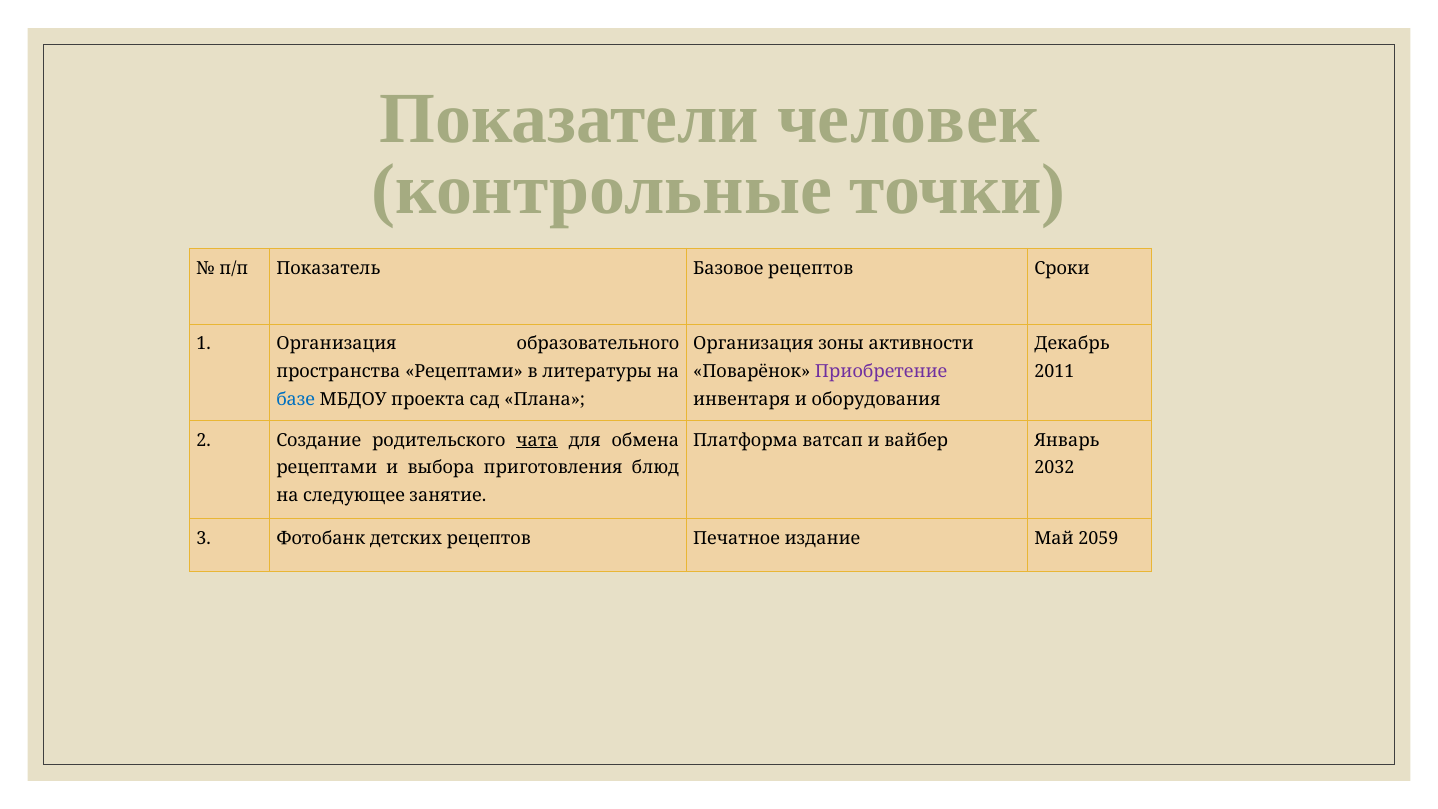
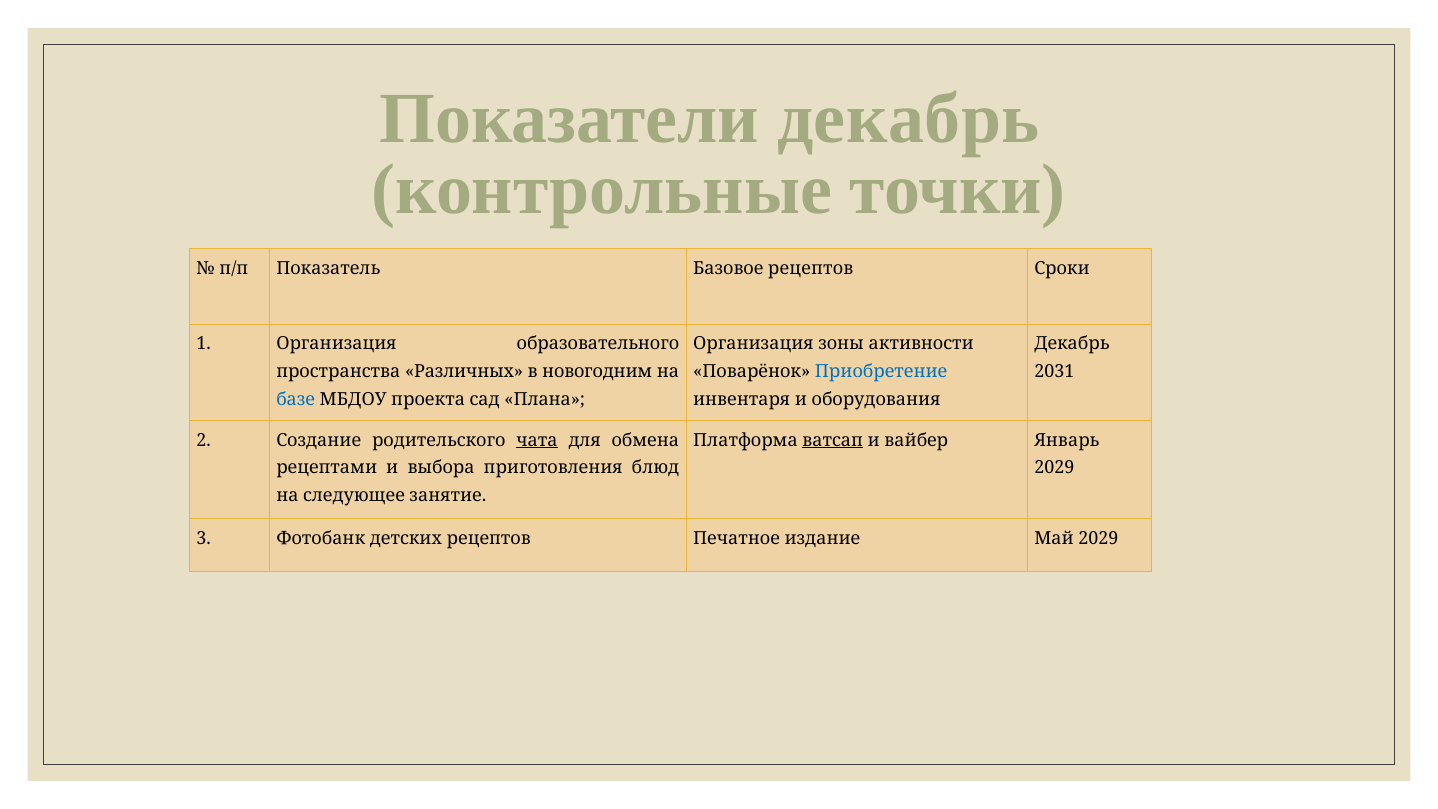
Показатели человек: человек -> декабрь (908, 119)
пространства Рецептами: Рецептами -> Различных (464, 372)
литературы: литературы -> новогодним (597, 372)
Приобретение colour: purple -> blue (881, 372)
2011: 2011 -> 2031 (1054, 372)
ватсап underline: none -> present (833, 440)
2032: 2032 -> 2029 (1054, 468)
Май 2059: 2059 -> 2029 (1098, 539)
